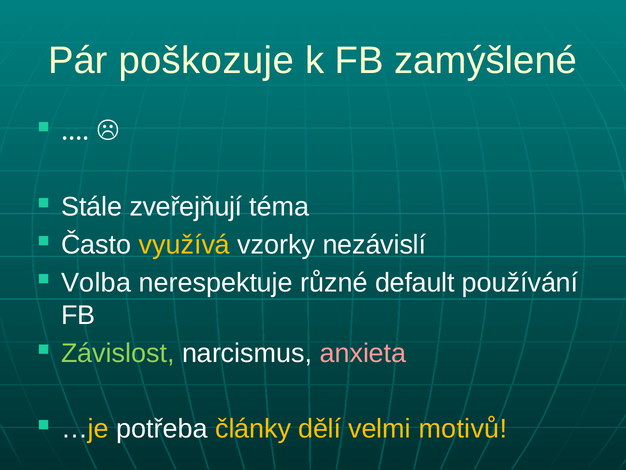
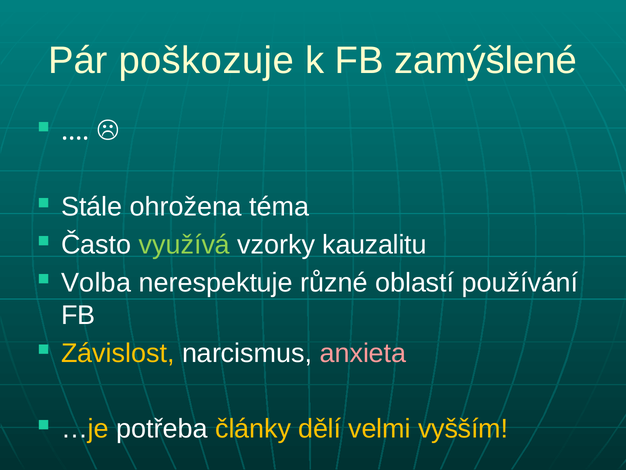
zveřejňují: zveřejňují -> ohrožena (186, 207)
využívá colour: yellow -> light green (184, 245)
nezávislí: nezávislí -> kauzalitu (374, 245)
default: default -> oblastí (415, 282)
Závislost colour: light green -> yellow (118, 353)
motivů: motivů -> vyšším (463, 429)
